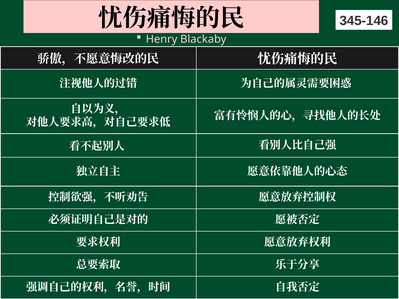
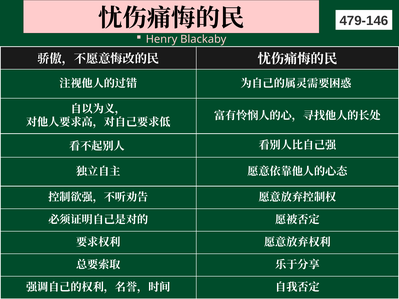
345-146: 345-146 -> 479-146 (364, 21)
